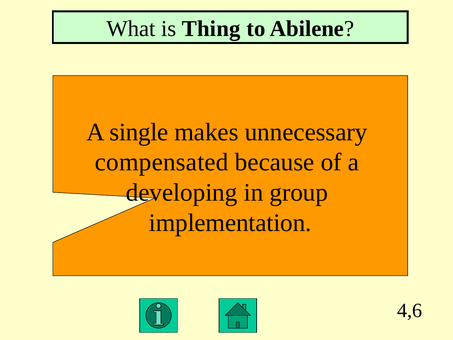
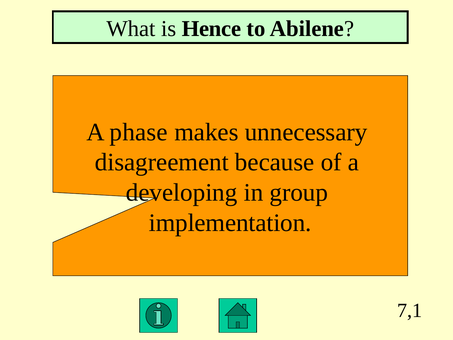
Thing: Thing -> Hence (211, 29)
single: single -> phase (139, 132)
compensated: compensated -> disagreement (162, 162)
4,6: 4,6 -> 7,1 (410, 310)
